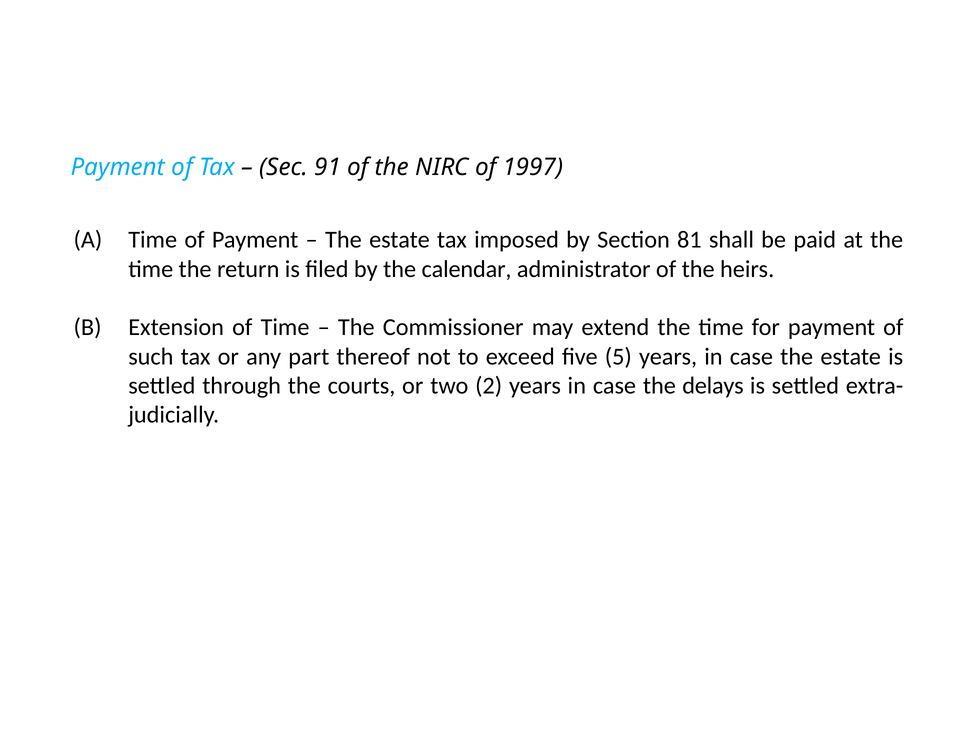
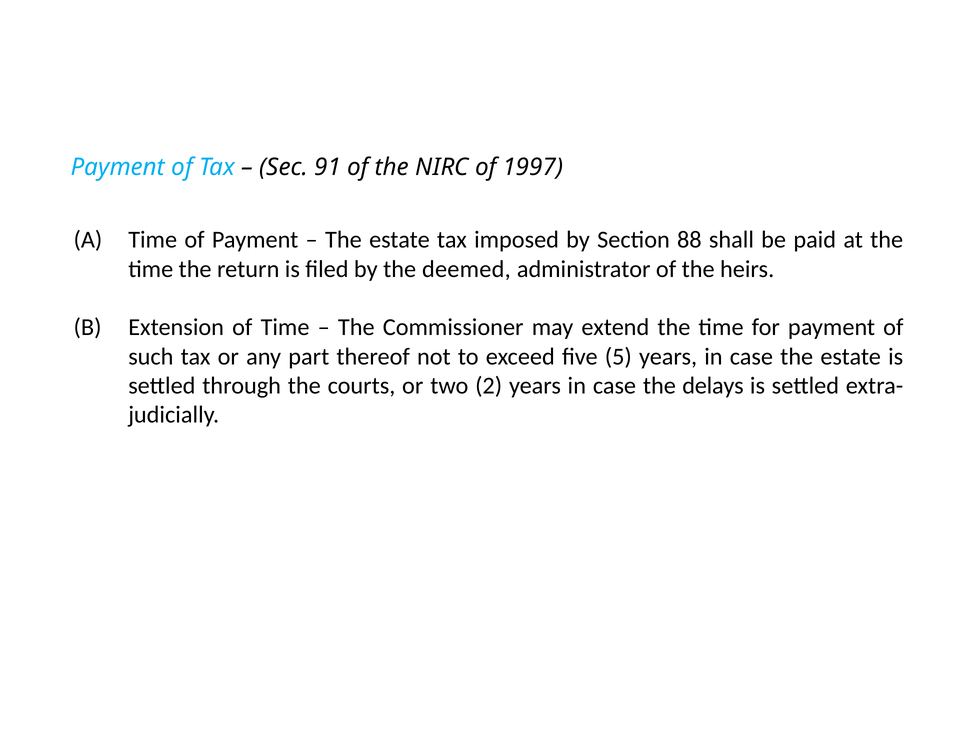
81: 81 -> 88 (689, 240)
calendar: calendar -> deemed (466, 269)
